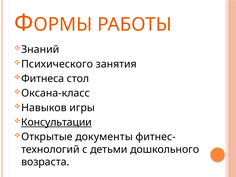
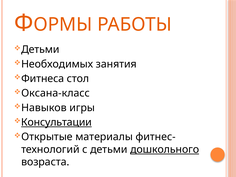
Знаний: Знаний -> Детьми (40, 49)
Психического: Психического -> Необходимых (57, 64)
документы: документы -> материалы (104, 137)
дошкольного underline: none -> present (165, 149)
